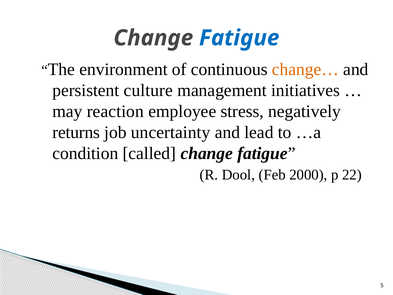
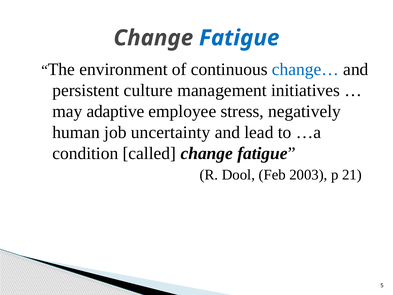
change… colour: orange -> blue (305, 69)
reaction: reaction -> adaptive (115, 111)
returns: returns -> human (76, 132)
2000: 2000 -> 2003 (308, 174)
22: 22 -> 21 (352, 174)
